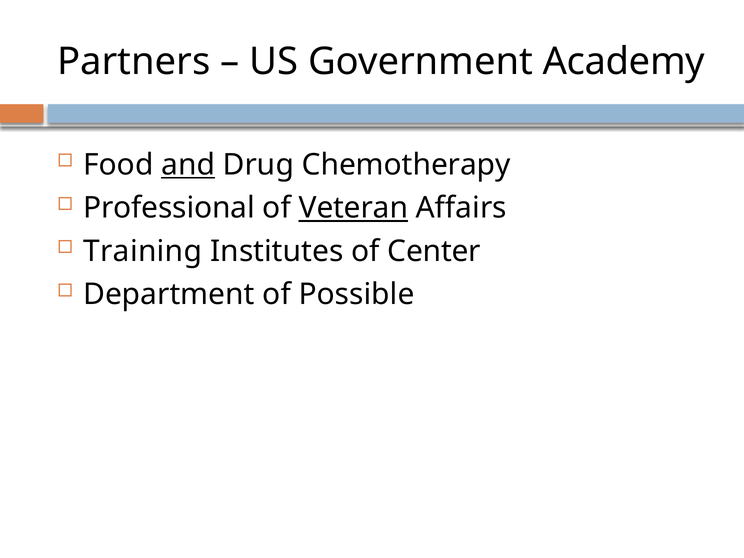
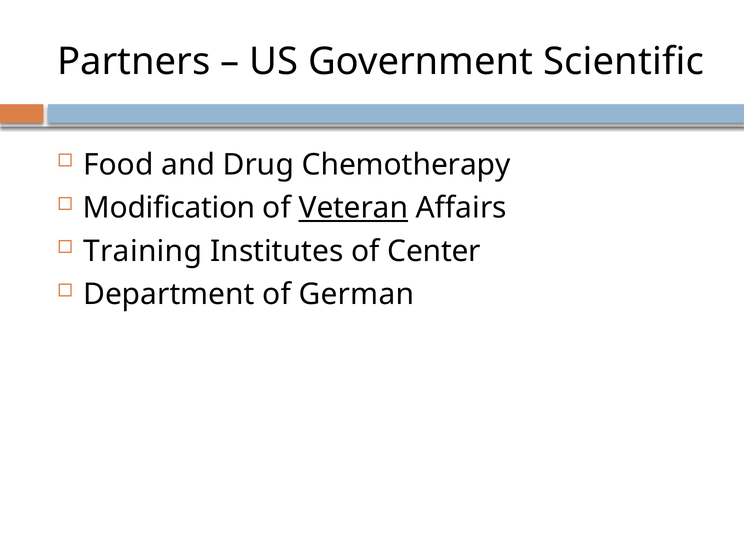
Academy: Academy -> Scientific (623, 62)
and underline: present -> none (188, 165)
Professional: Professional -> Modification (169, 208)
Possible: Possible -> German (356, 294)
